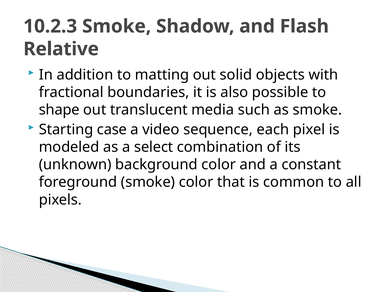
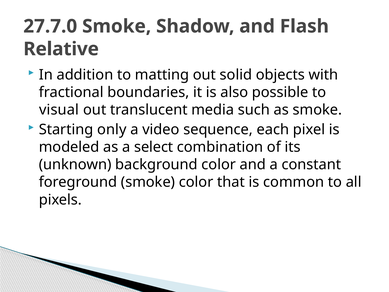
10.2.3: 10.2.3 -> 27.7.0 (50, 26)
shape: shape -> visual (59, 110)
case: case -> only (112, 129)
